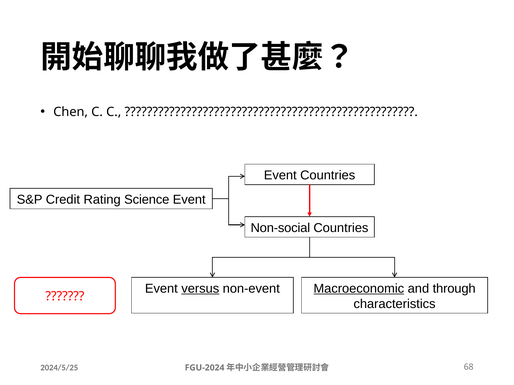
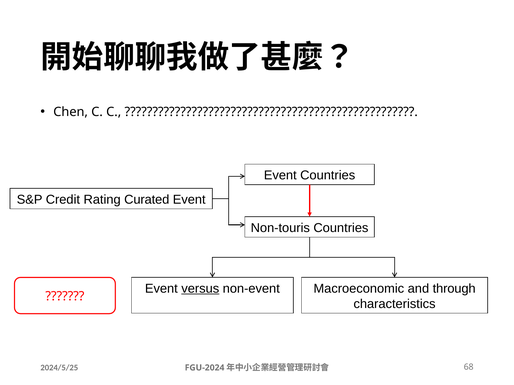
Science: Science -> Curated (147, 200)
Non-social: Non-social -> Non-touris (280, 228)
Macroeconomic underline: present -> none (359, 289)
